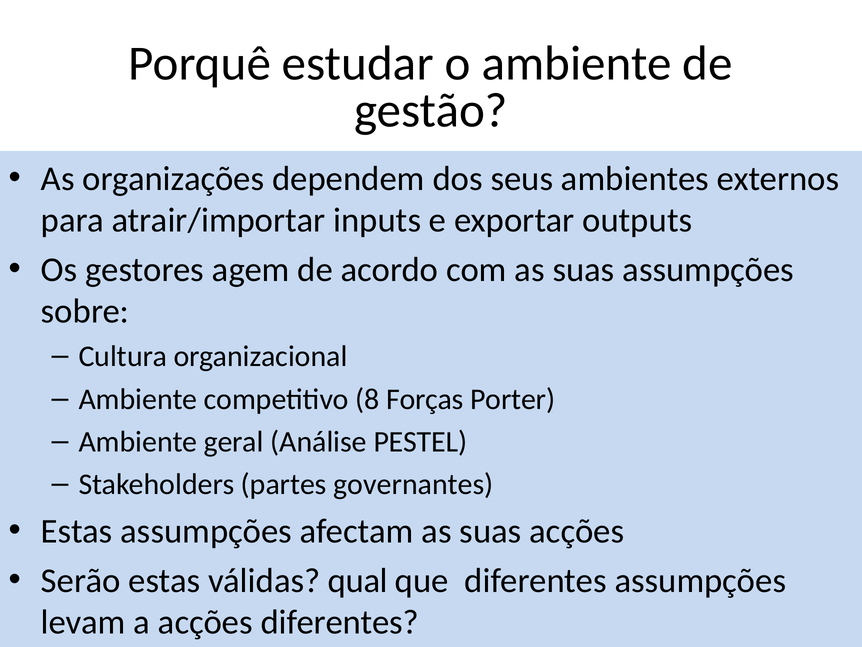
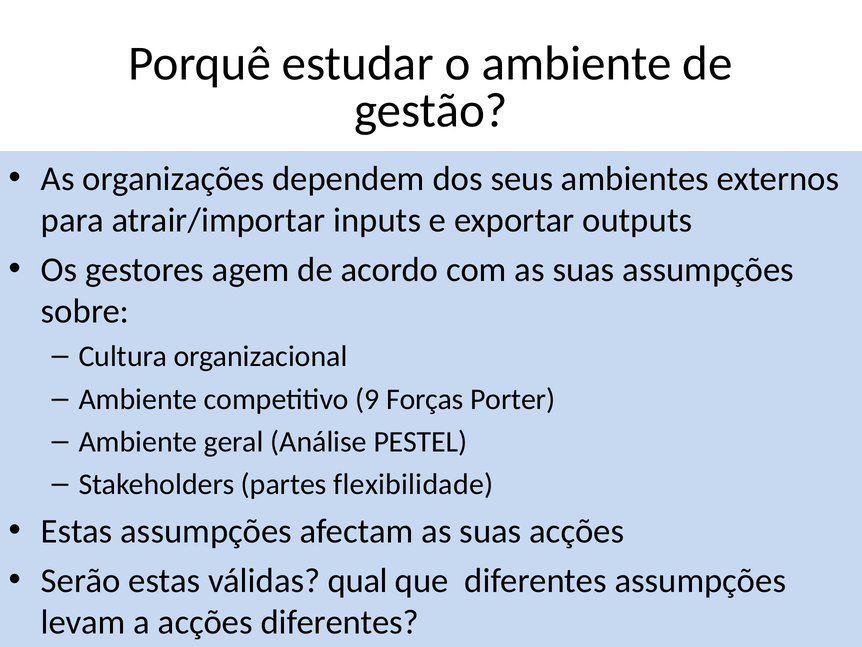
8: 8 -> 9 (367, 399)
governantes: governantes -> flexibilidade (413, 484)
